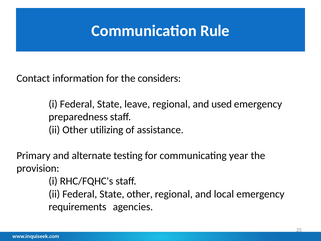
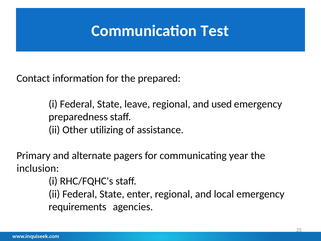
Rule: Rule -> Test (215, 31)
considers: considers -> prepared (159, 78)
testing: testing -> pagers (128, 155)
provision: provision -> inclusion (38, 168)
State other: other -> enter (140, 194)
